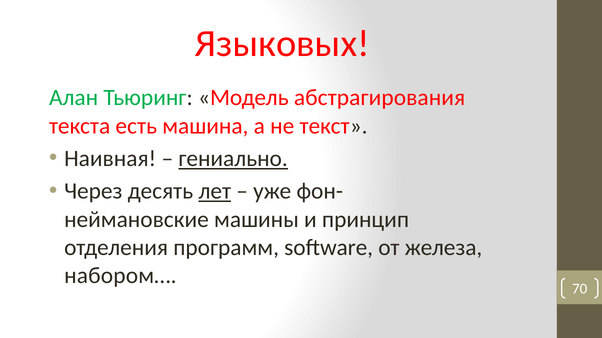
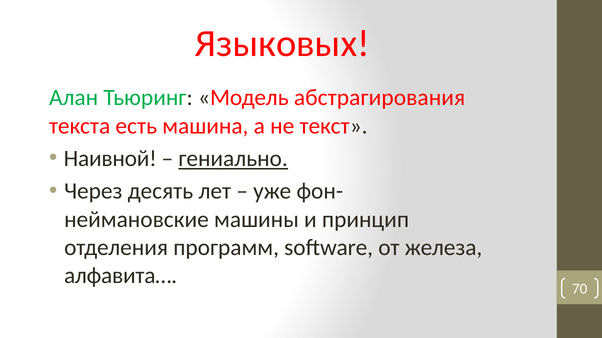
Наивная: Наивная -> Наивной (110, 159)
лет underline: present -> none (215, 192)
набором…: набором… -> алфавита… (121, 276)
